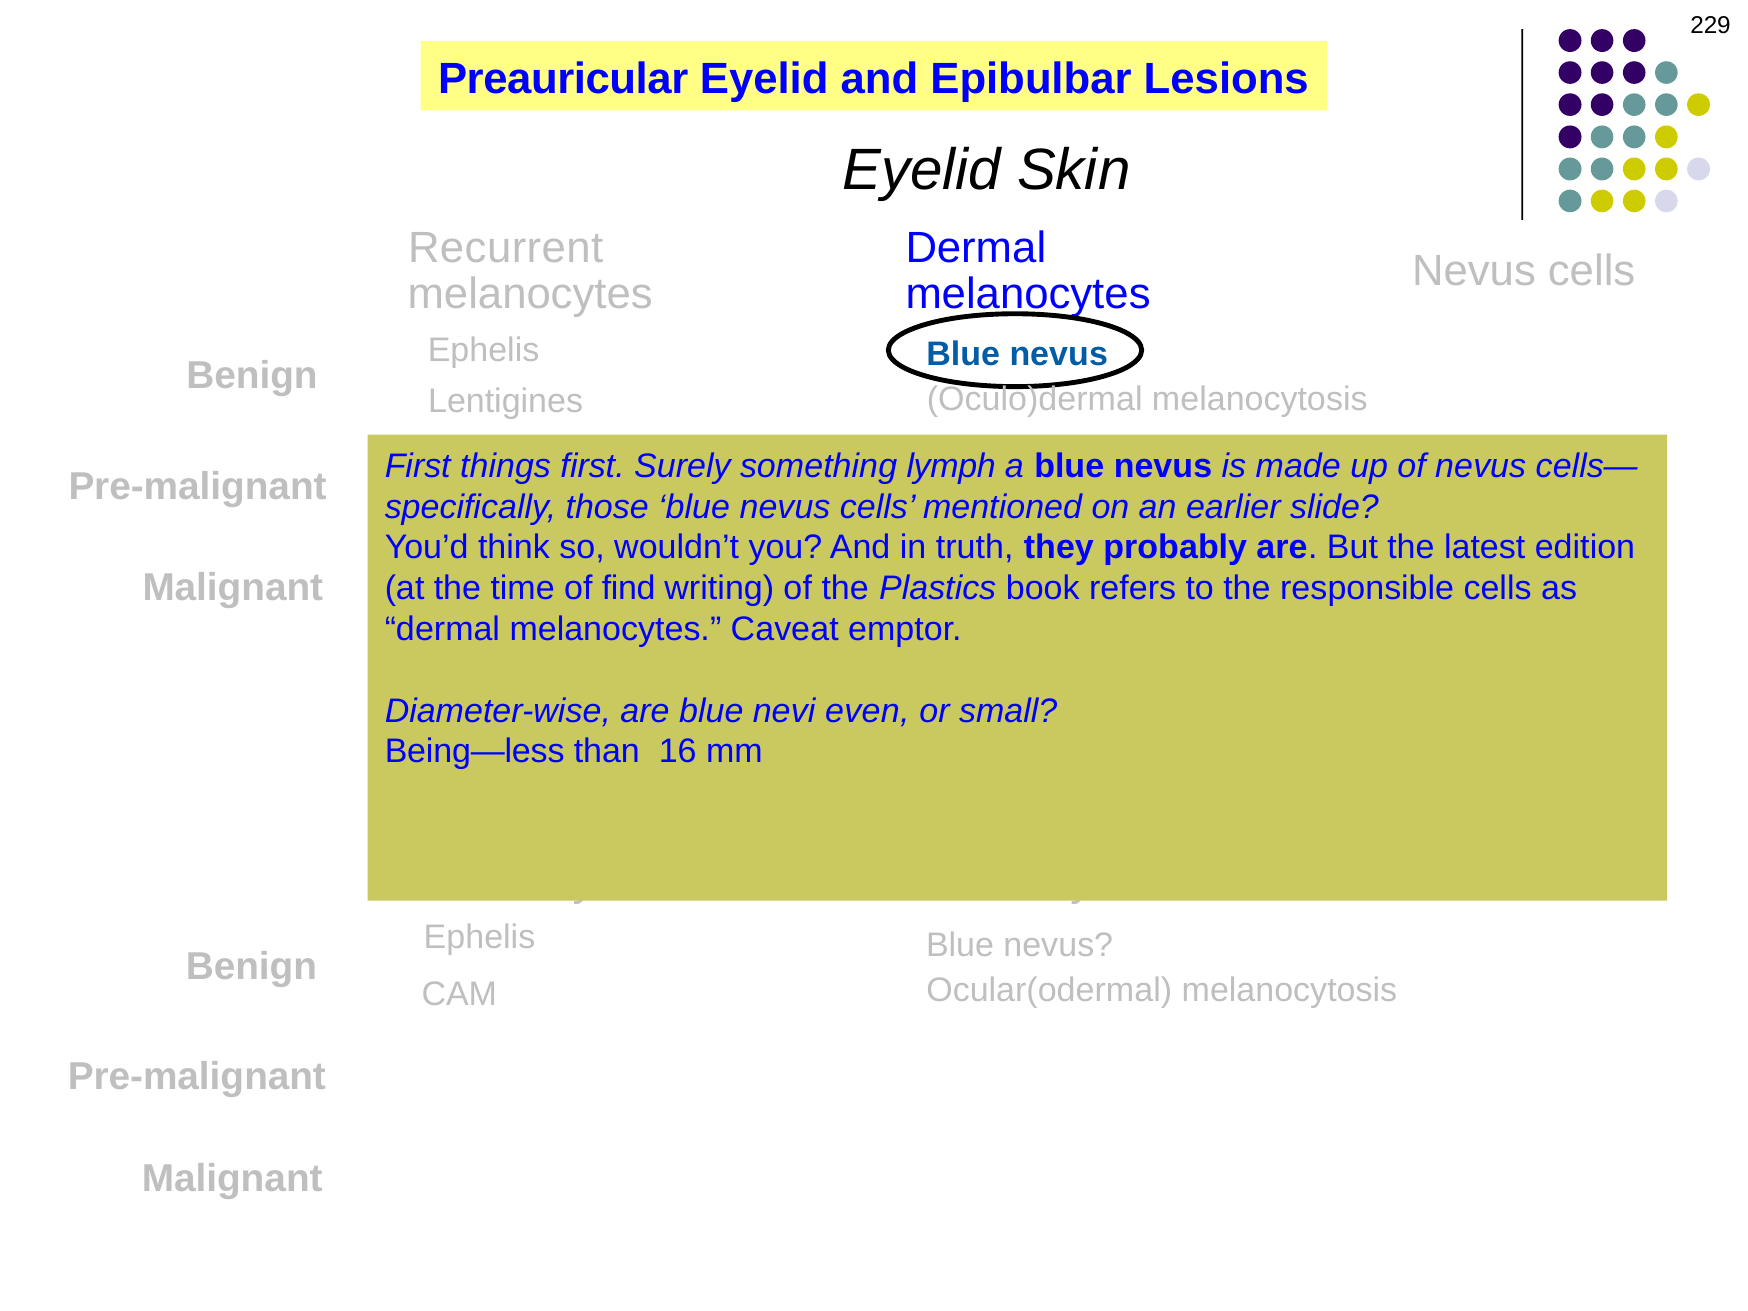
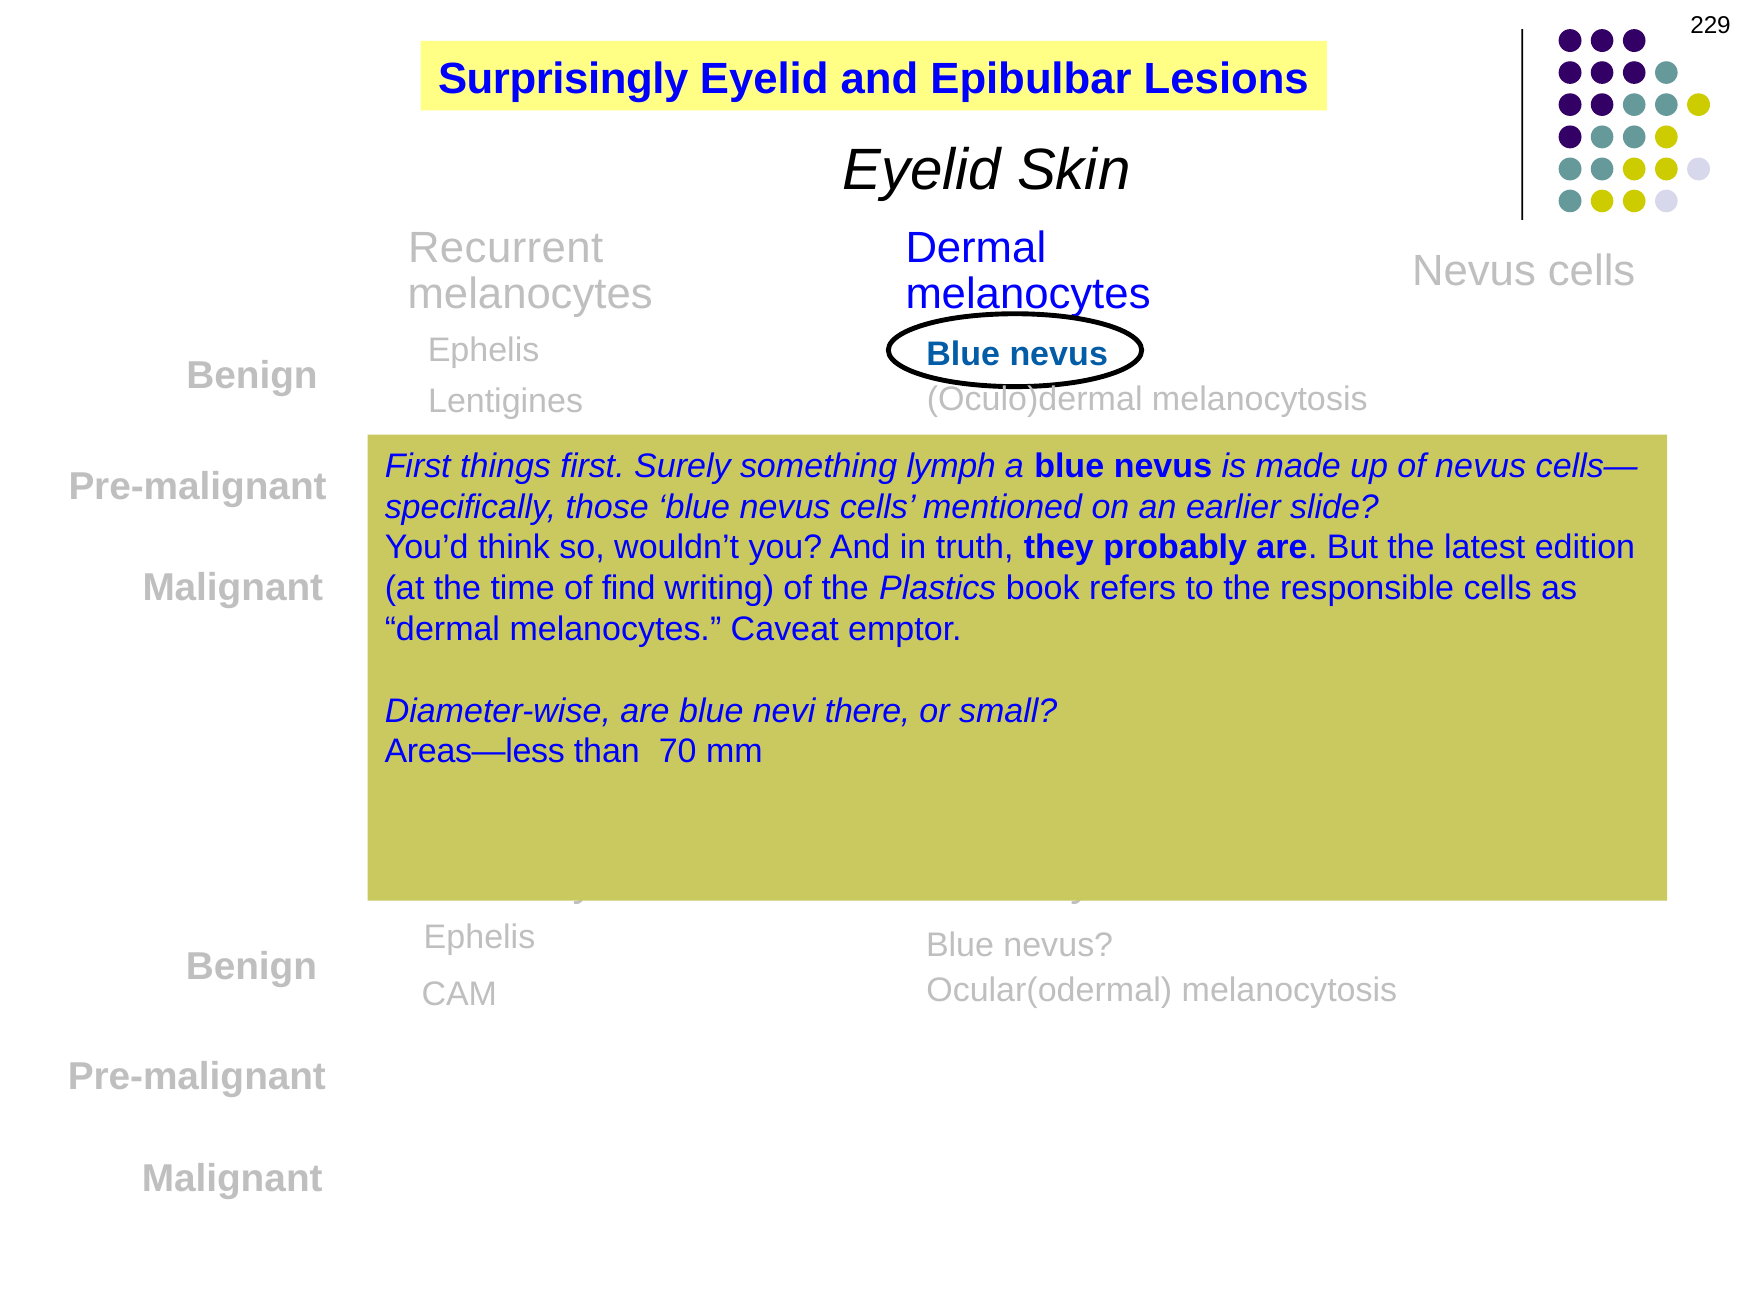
Preauricular: Preauricular -> Surprisingly (563, 79)
even: even -> there (868, 711)
Being—less: Being—less -> Areas—less (475, 752)
16: 16 -> 70 (678, 752)
